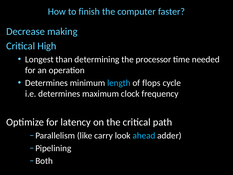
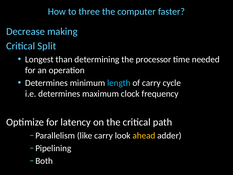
finish: finish -> three (89, 12)
High: High -> Split (47, 46)
of flops: flops -> carry (151, 83)
ahead colour: light blue -> yellow (144, 135)
